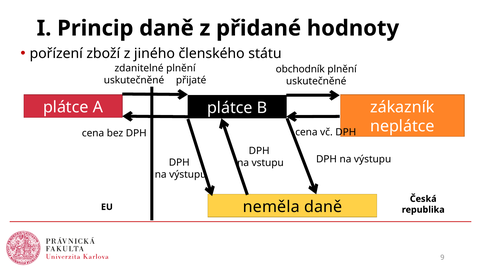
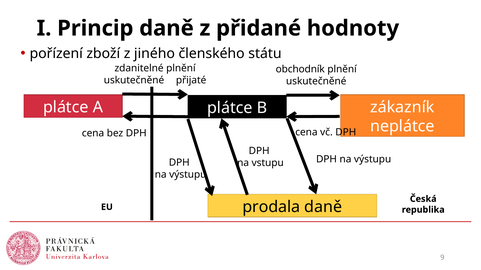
neměla: neměla -> prodala (271, 207)
